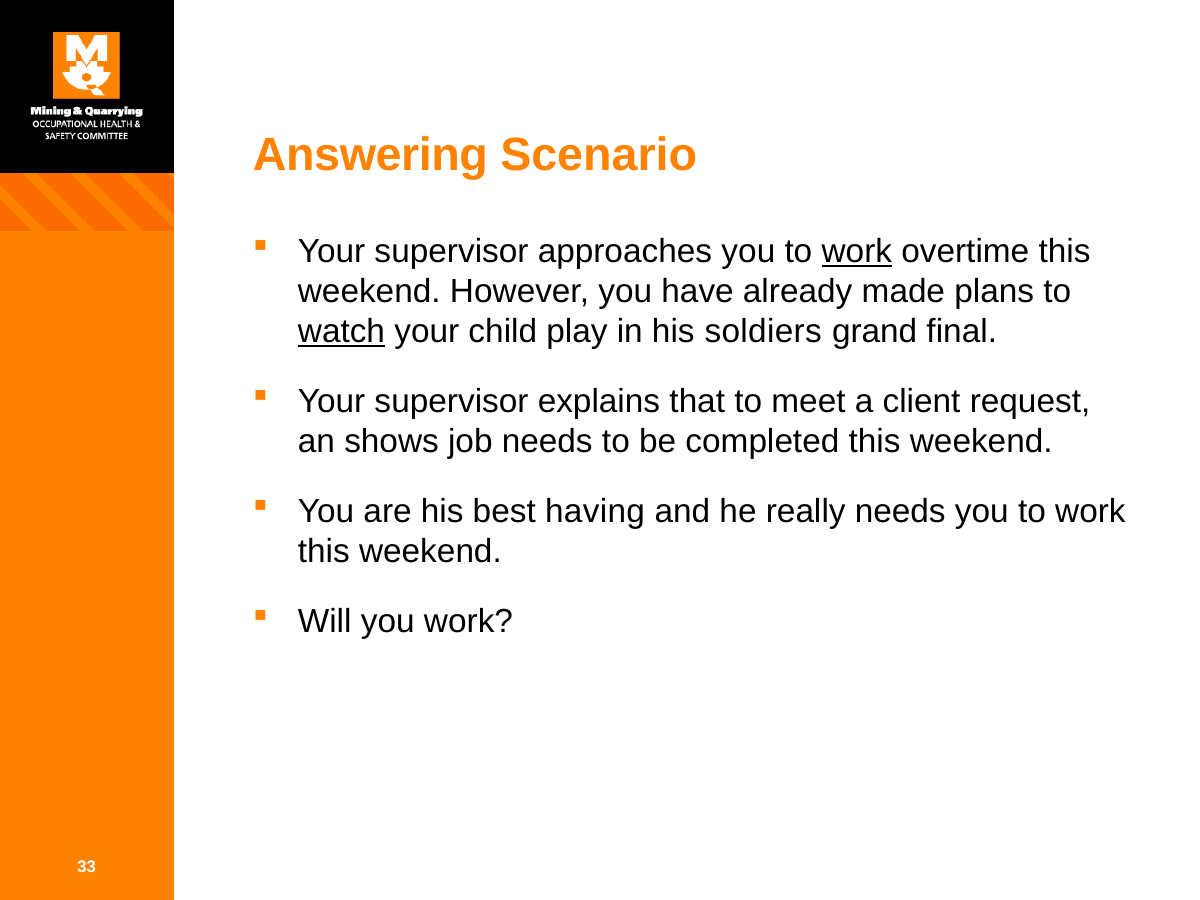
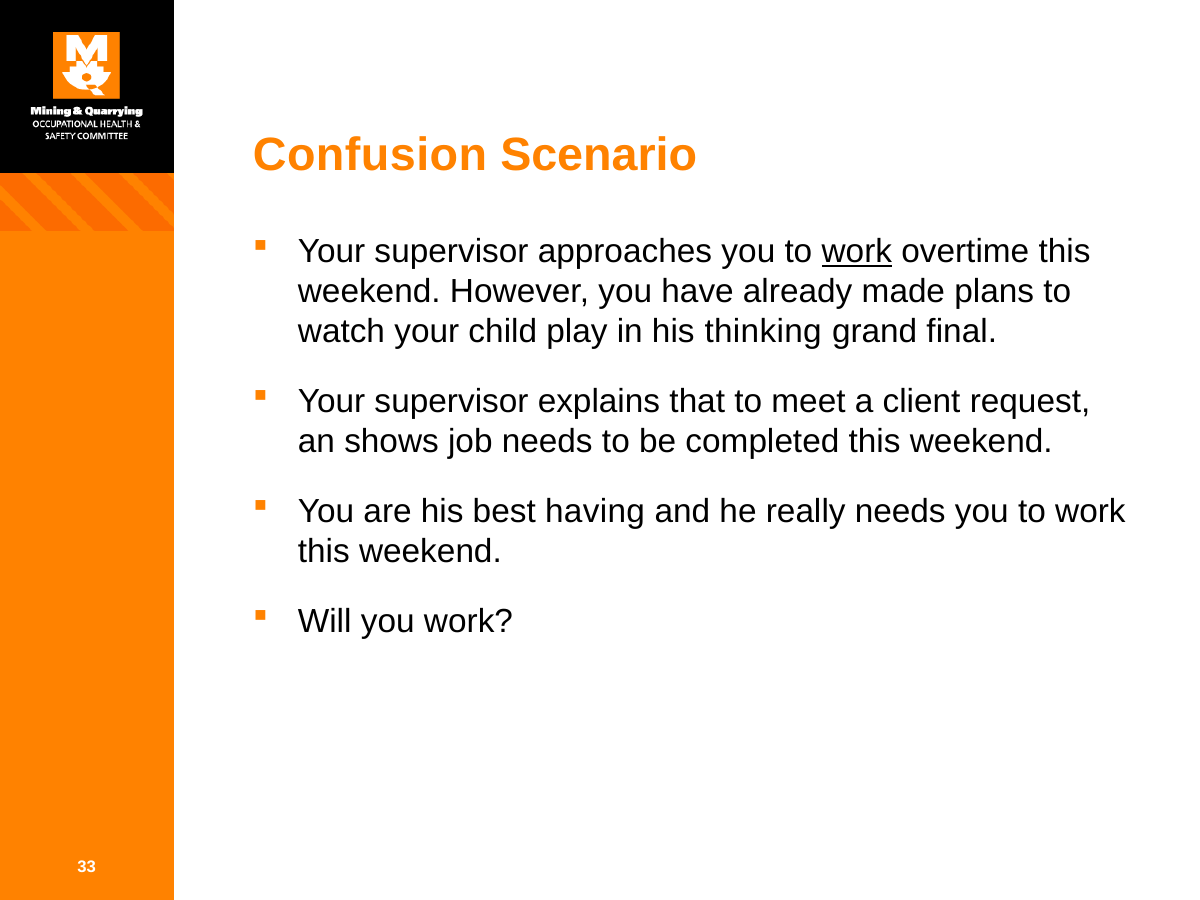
Answering: Answering -> Confusion (370, 155)
watch underline: present -> none (341, 332)
soldiers: soldiers -> thinking (763, 332)
